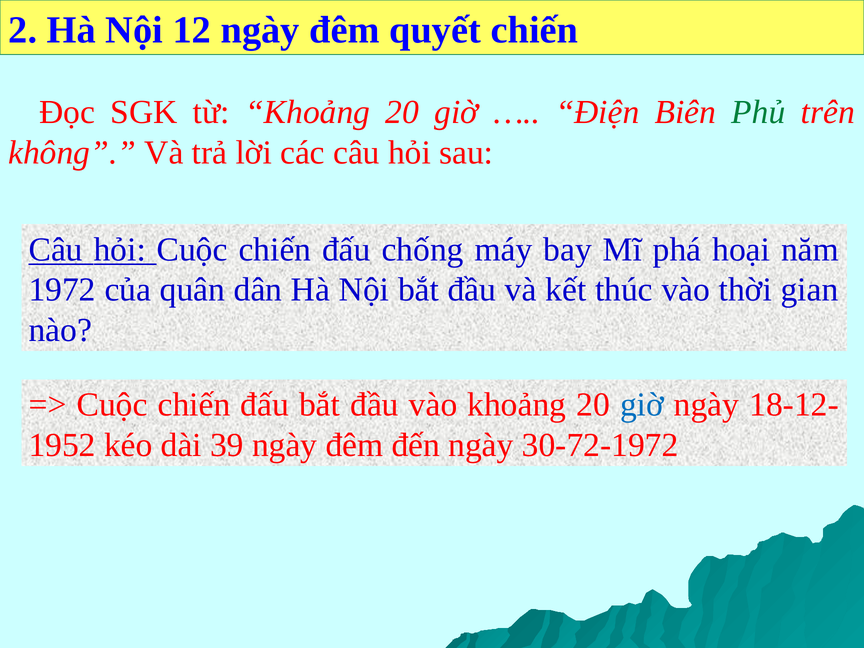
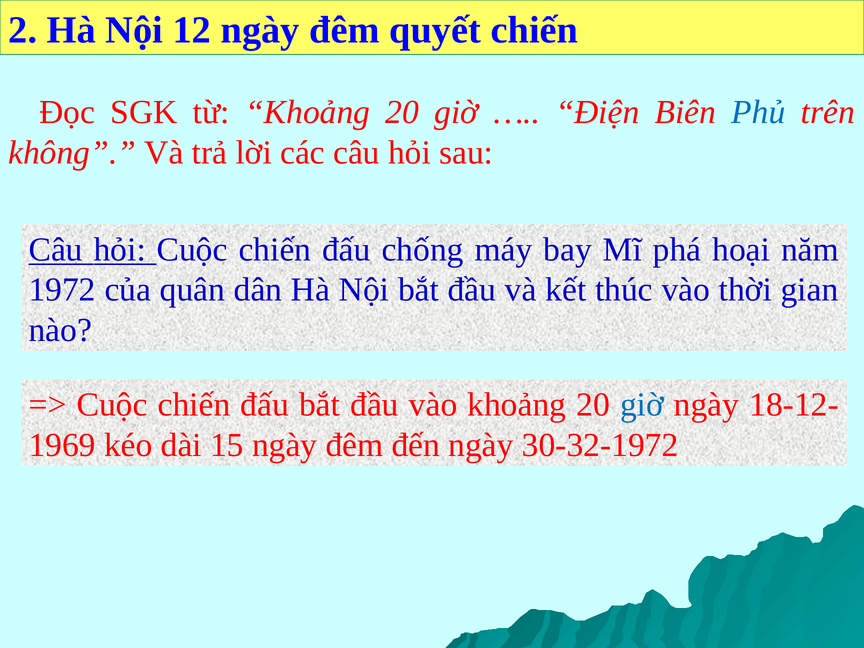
Phủ colour: green -> blue (759, 112)
1952: 1952 -> 1969 (62, 445)
39: 39 -> 15 (227, 445)
30-72-1972: 30-72-1972 -> 30-32-1972 (600, 445)
